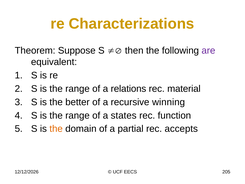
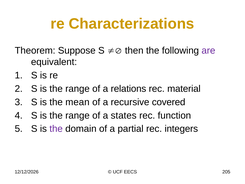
better: better -> mean (77, 102)
winning: winning -> covered (169, 102)
the colour: orange -> purple (56, 129)
accepts: accepts -> integers (181, 129)
